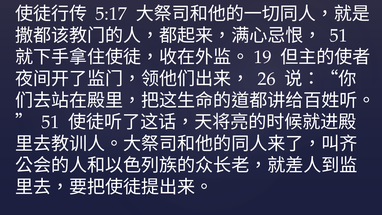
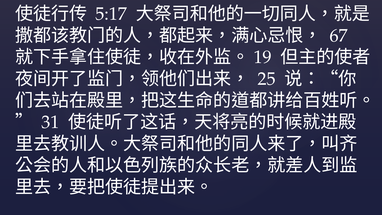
51: 51 -> 67 (339, 36)
26: 26 -> 25 (267, 79)
51: 51 -> 31 (50, 122)
